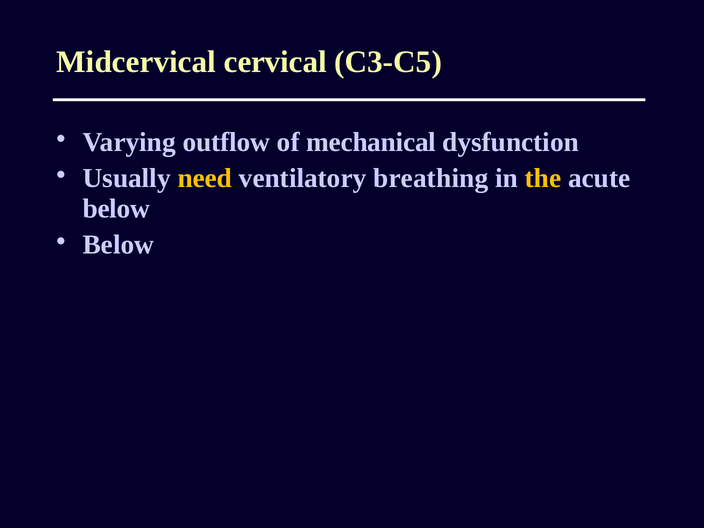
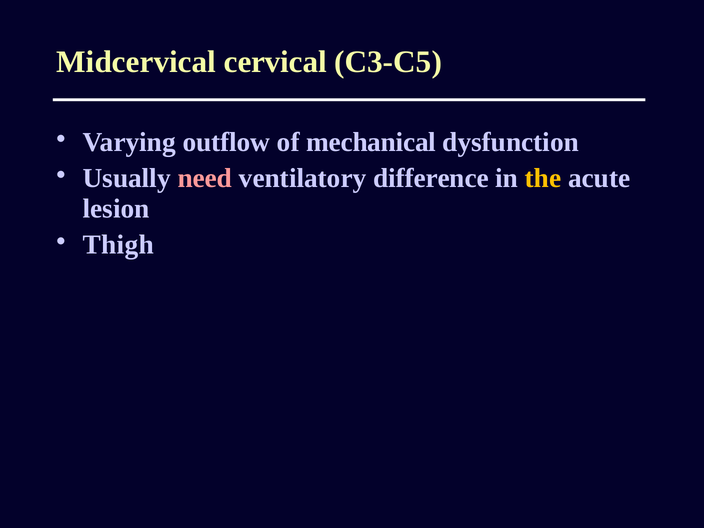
need colour: yellow -> pink (205, 178)
breathing: breathing -> difference (431, 178)
below: below -> lesion (116, 209)
Below: Below -> Thigh (118, 245)
